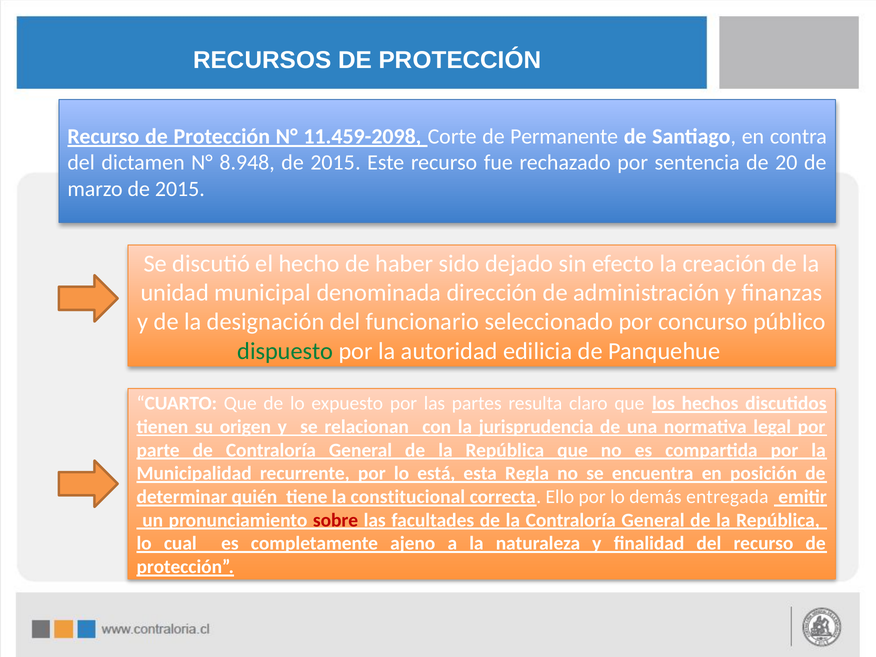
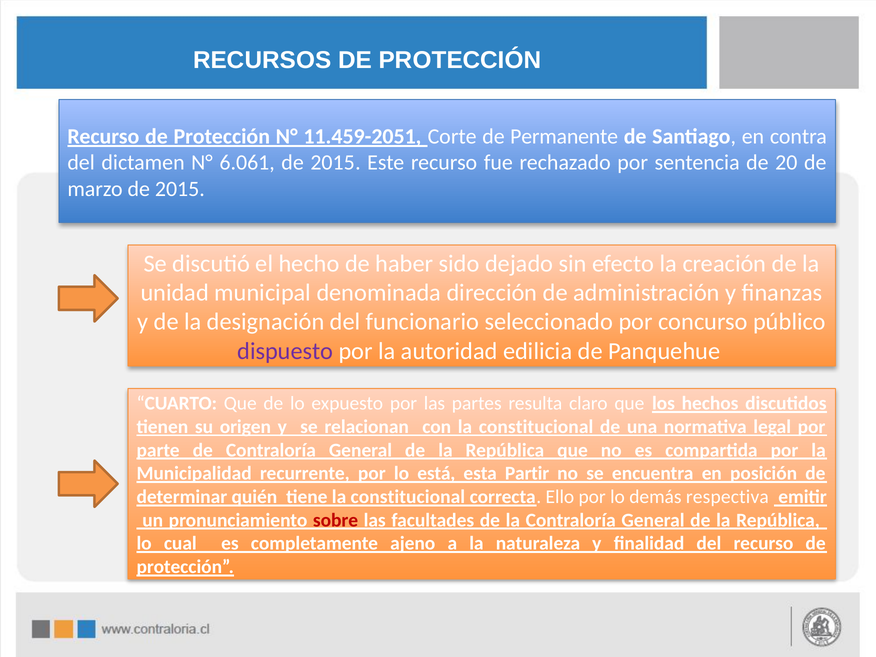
11.459-2098: 11.459-2098 -> 11.459-2051 (362, 136)
8.948: 8.948 -> 6.061 (247, 163)
dispuesto colour: green -> purple (285, 351)
con la jurisprudencia: jurisprudencia -> constitucional (536, 427)
Regla: Regla -> Partir (527, 473)
entregada: entregada -> respectiva (727, 497)
